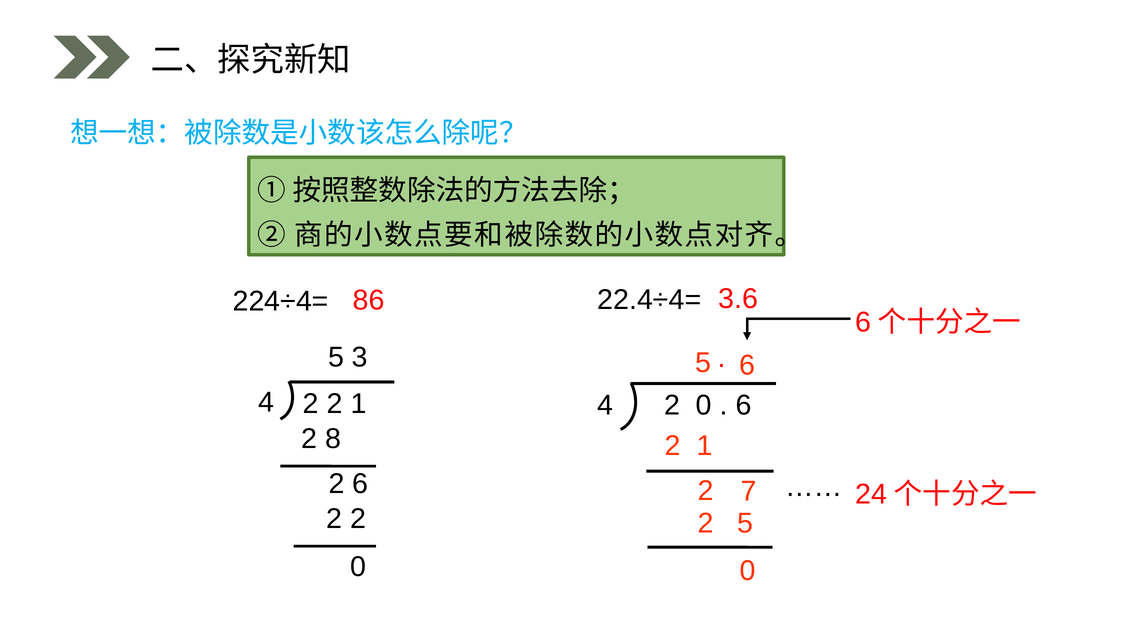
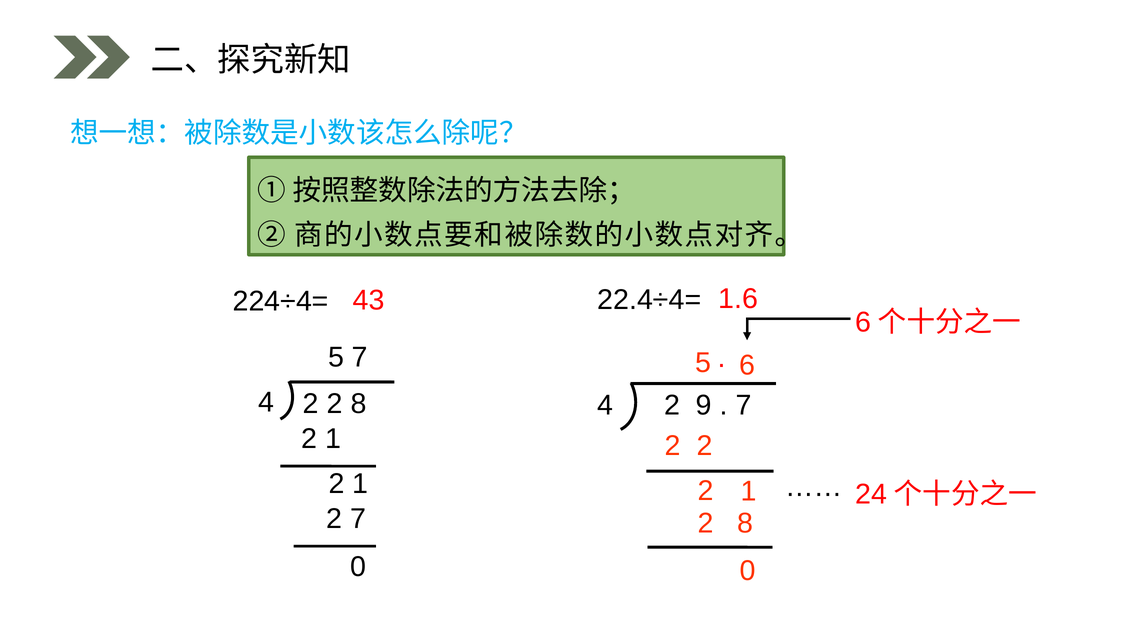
3.6: 3.6 -> 1.6 (738, 299)
86: 86 -> 43 (369, 301)
5 3: 3 -> 7 (360, 357)
2 2 1: 1 -> 8 (359, 404)
0: 0 -> 9 (704, 406)
6: 6 -> 7 (744, 406)
8: 8 -> 1 (333, 439)
1: 1 -> 2 (704, 446)
6: 6 -> 1 (360, 484)
7: 7 -> 1 (749, 492)
2: 2 -> 7 (358, 519)
5: 5 -> 8 (745, 524)
